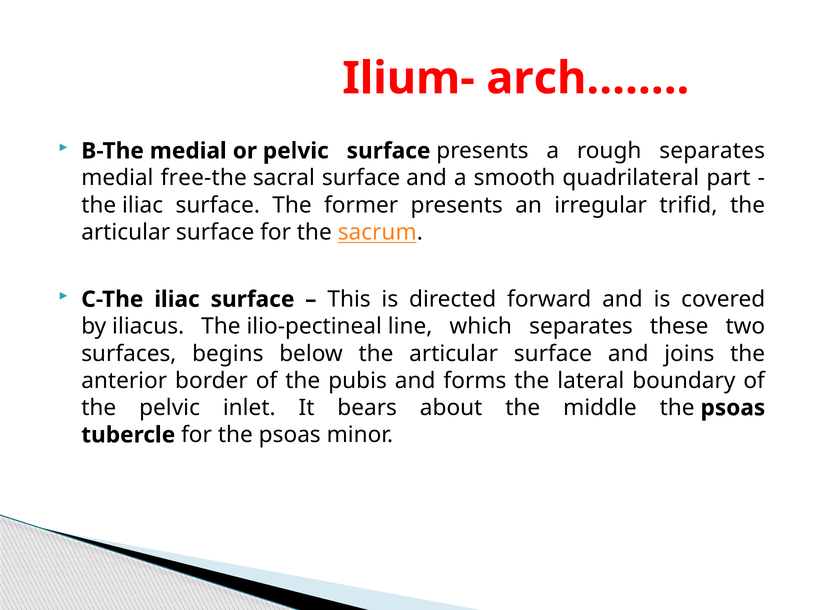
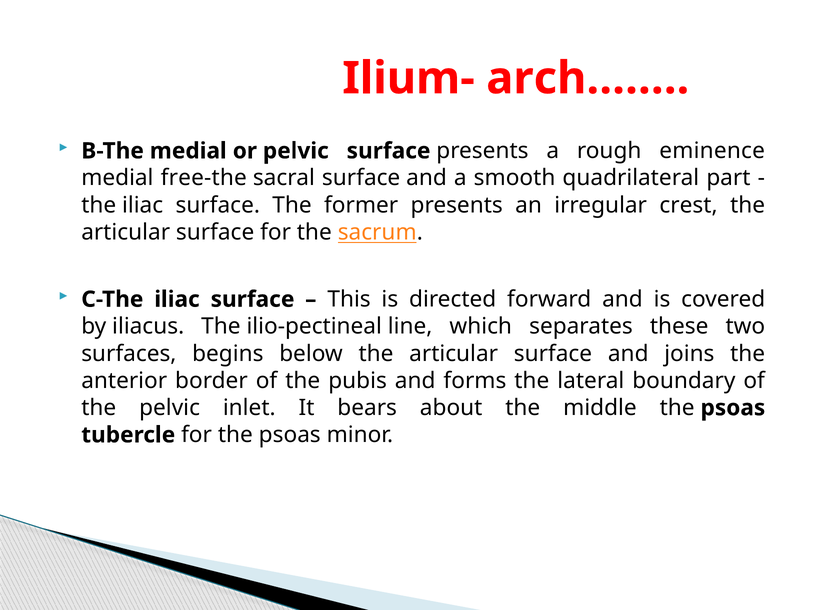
rough separates: separates -> eminence (712, 151)
trifid: trifid -> crest (689, 205)
